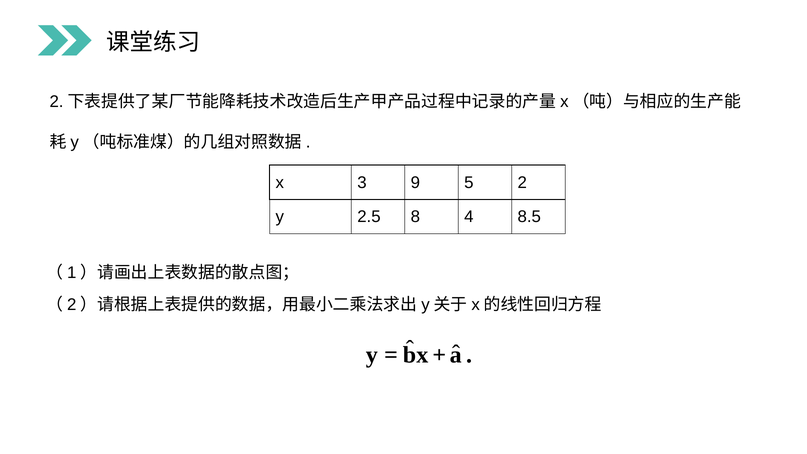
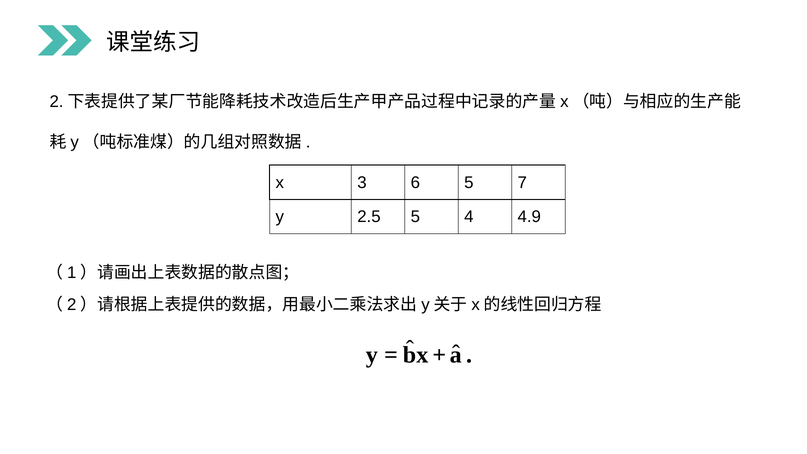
9: 9 -> 6 (415, 182)
2: 2 -> 7 (522, 182)
2.5 8: 8 -> 5 (415, 217)
8.5: 8.5 -> 4.9 (529, 217)
